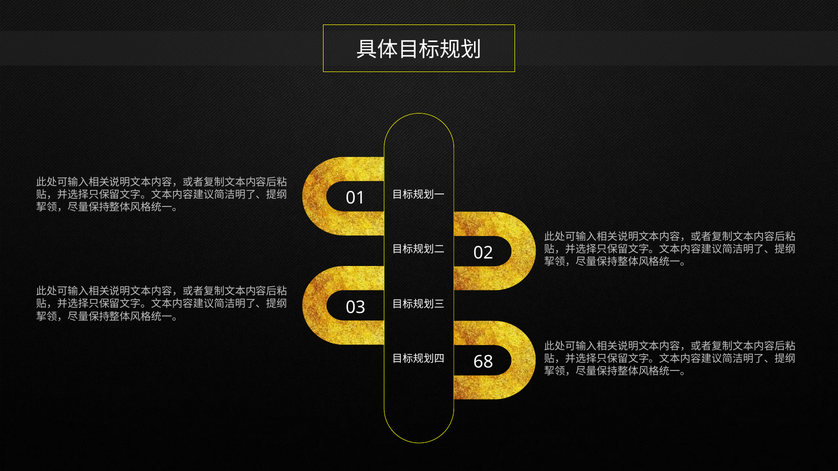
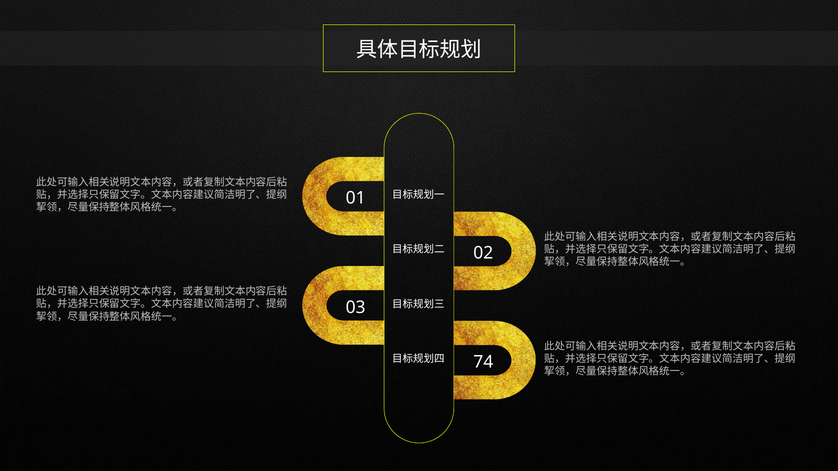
68: 68 -> 74 (483, 362)
